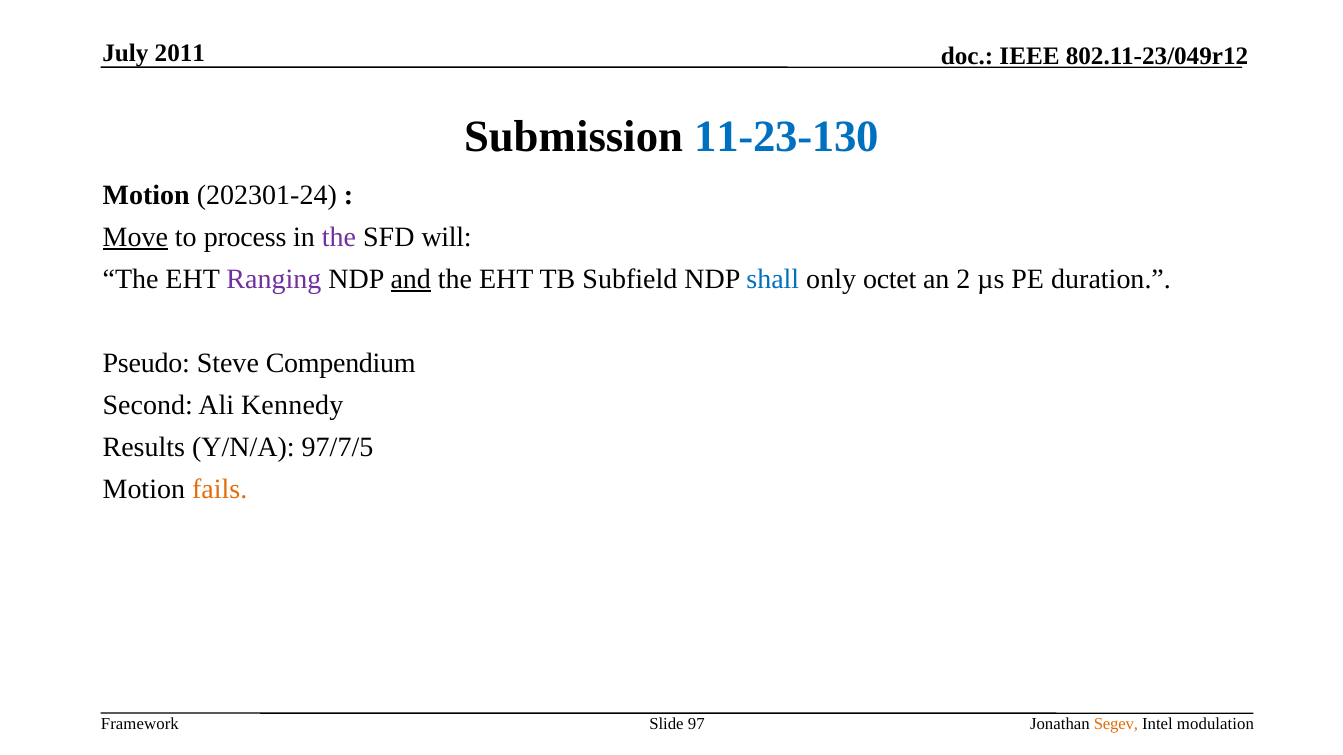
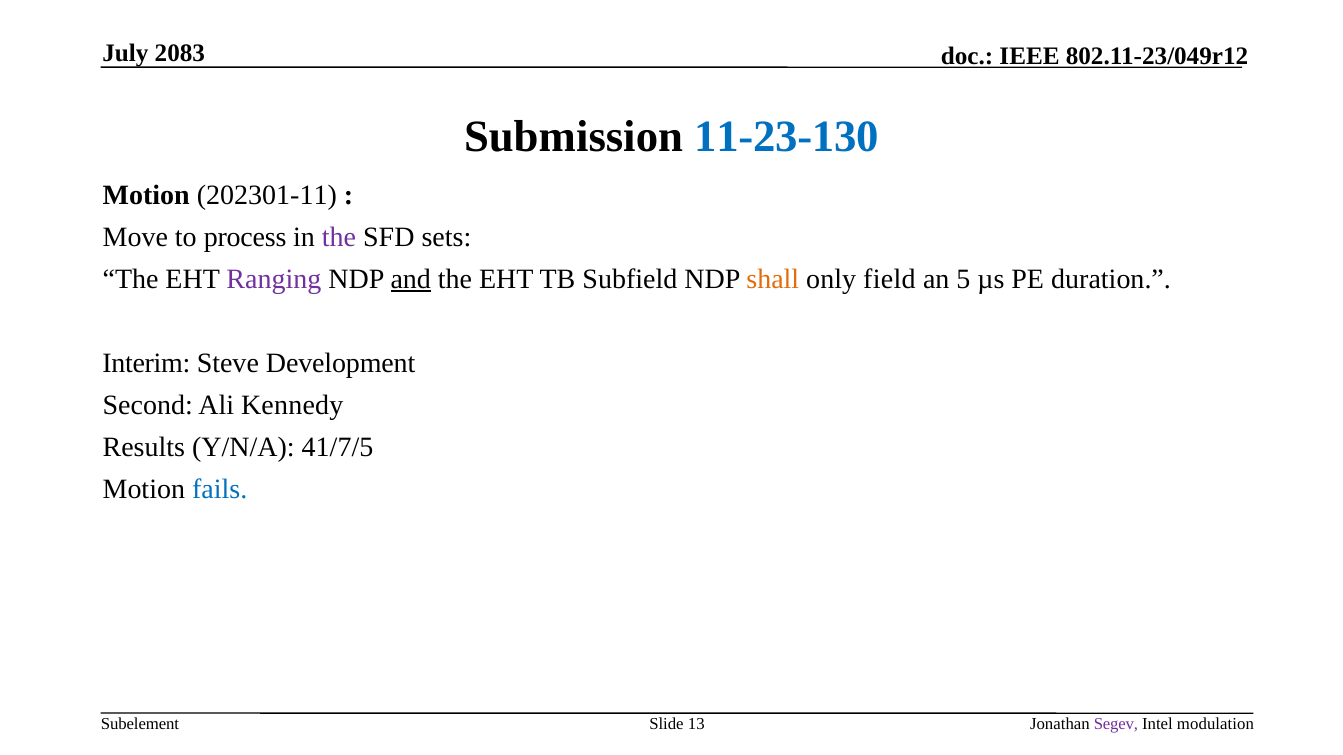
2011: 2011 -> 2083 (180, 53)
202301-24: 202301-24 -> 202301-11 (267, 195)
Move underline: present -> none (135, 237)
will: will -> sets (446, 237)
shall colour: blue -> orange (773, 279)
octet: octet -> field (889, 279)
2: 2 -> 5 (963, 279)
Pseudo: Pseudo -> Interim (146, 363)
Compendium: Compendium -> Development (341, 363)
97/7/5: 97/7/5 -> 41/7/5 (338, 447)
fails colour: orange -> blue (220, 489)
Framework: Framework -> Subelement (140, 724)
97: 97 -> 13 (696, 725)
Segev colour: orange -> purple (1116, 725)
